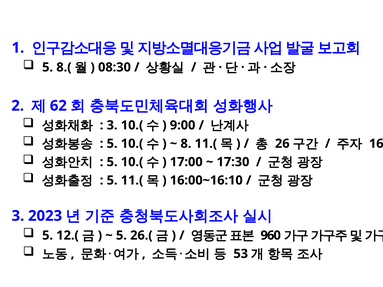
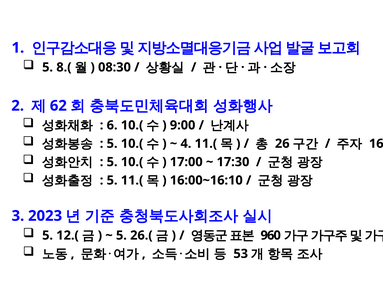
3: 3 -> 6 (112, 125)
8: 8 -> 4 (186, 144)
